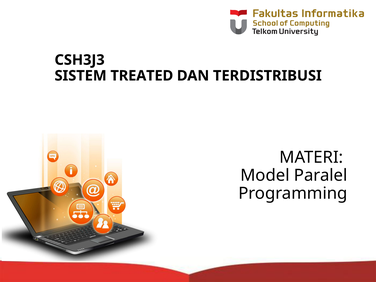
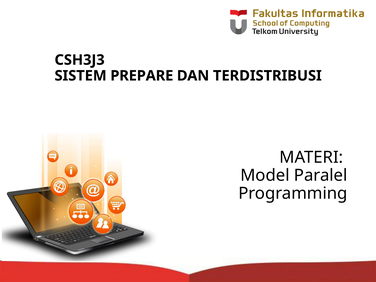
TREATED: TREATED -> PREPARE (142, 76)
